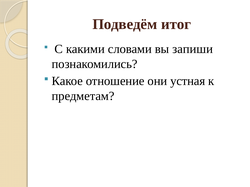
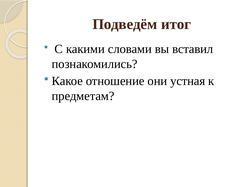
запиши: запиши -> вставил (193, 49)
